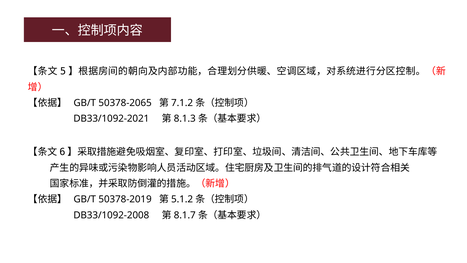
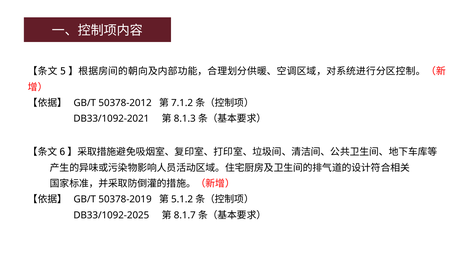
50378-2065: 50378-2065 -> 50378-2012 (125, 103)
DB33/1092-2008: DB33/1092-2008 -> DB33/1092-2025 (111, 215)
